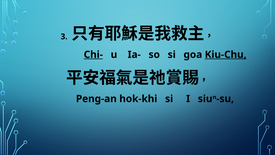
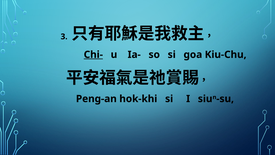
Kiu-Chu underline: present -> none (226, 55)
